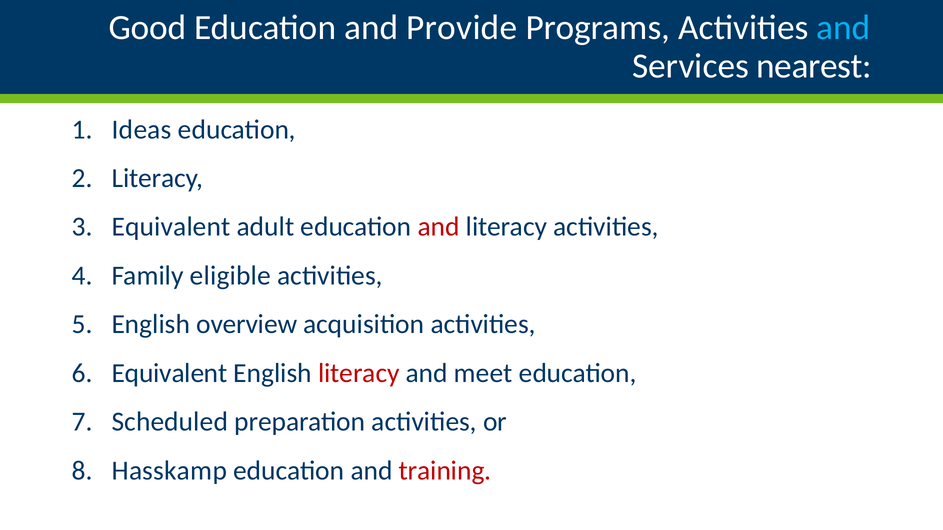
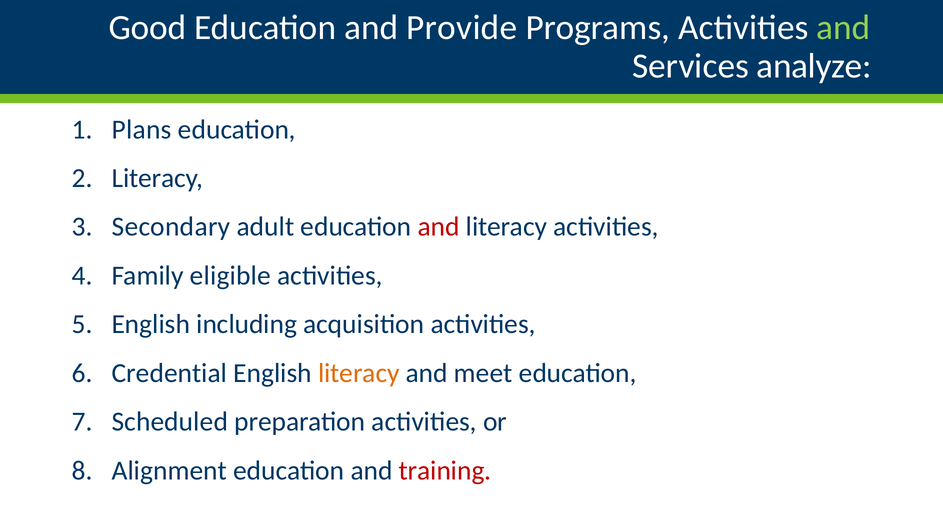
and colour: light blue -> light green (843, 28)
nearest: nearest -> analyze (814, 66)
Ideas: Ideas -> Plans (142, 130)
Equivalent: Equivalent -> Secondary (171, 227)
overview: overview -> including (247, 325)
Equivalent: Equivalent -> Credential (169, 373)
literacy colour: red -> orange (359, 373)
Hasskamp: Hasskamp -> Alignment (169, 471)
